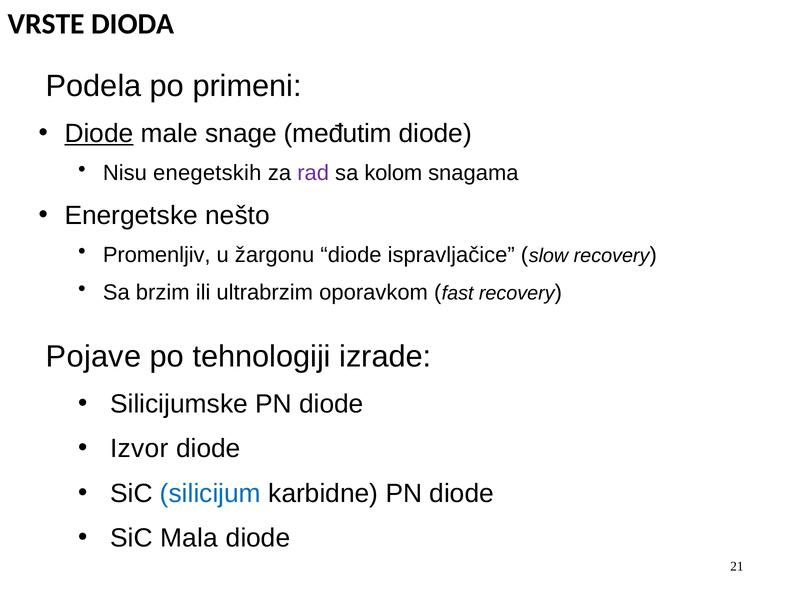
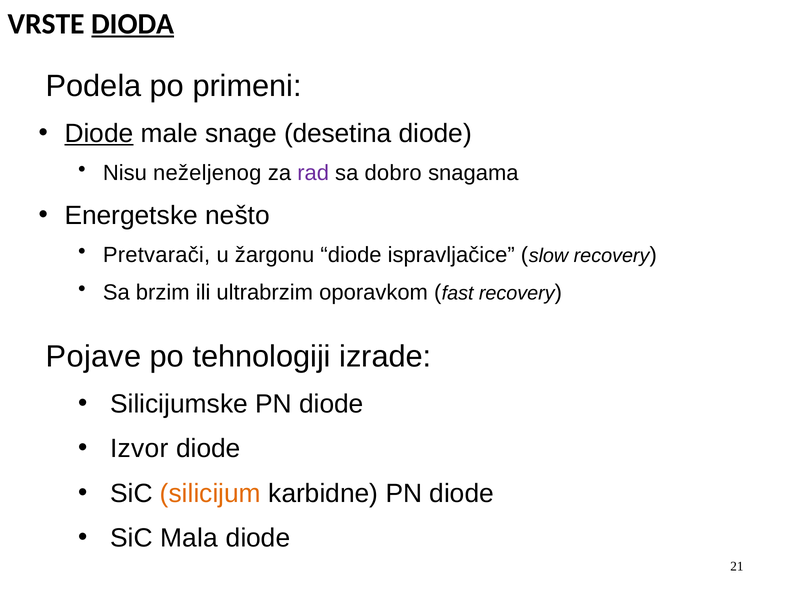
DIODA underline: none -> present (133, 24)
međutim: međutim -> desetina (338, 133)
enegetskih: enegetskih -> neželjenog (207, 173)
kolom: kolom -> dobro (393, 173)
Promenljiv: Promenljiv -> Pretvarači (157, 255)
silicijum colour: blue -> orange (210, 494)
